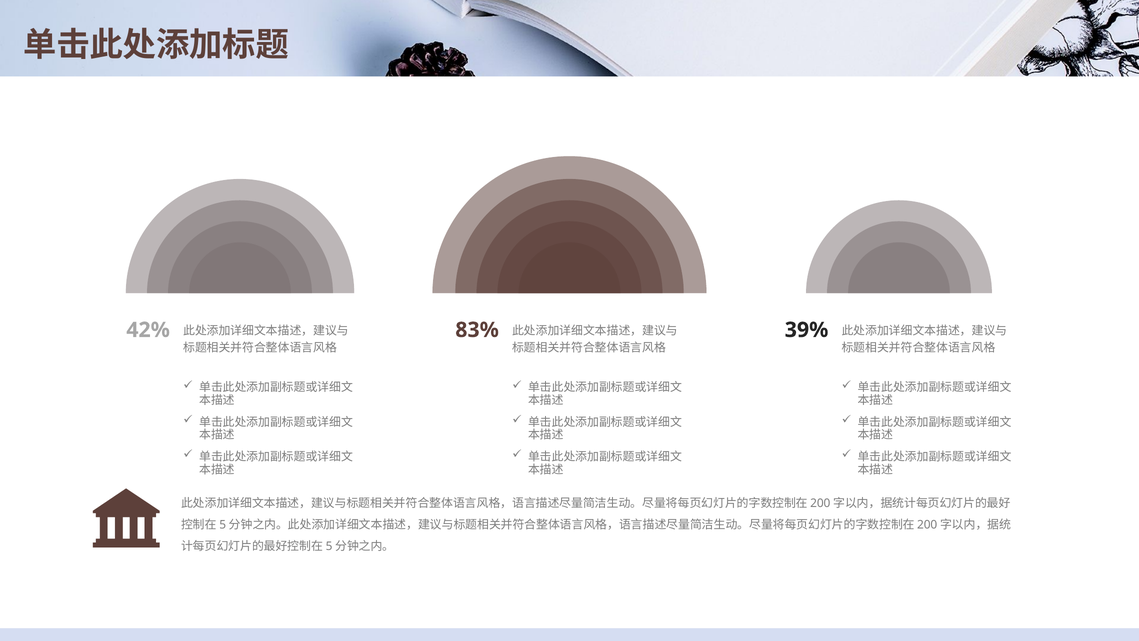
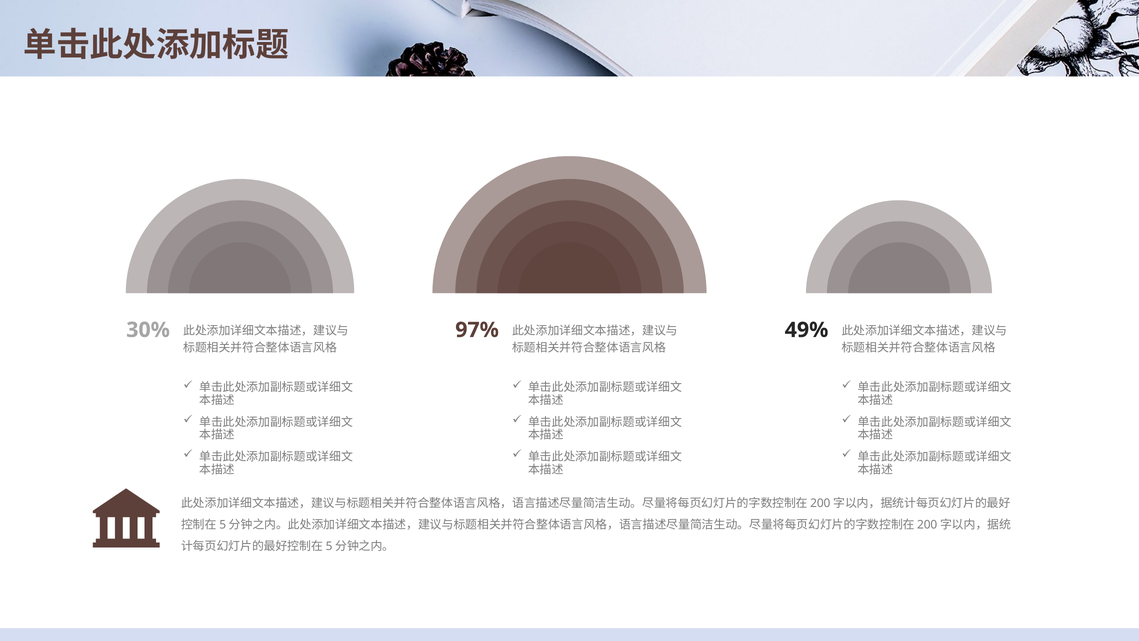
42%: 42% -> 30% (148, 330)
83%: 83% -> 97% (477, 330)
39%: 39% -> 49% (807, 330)
